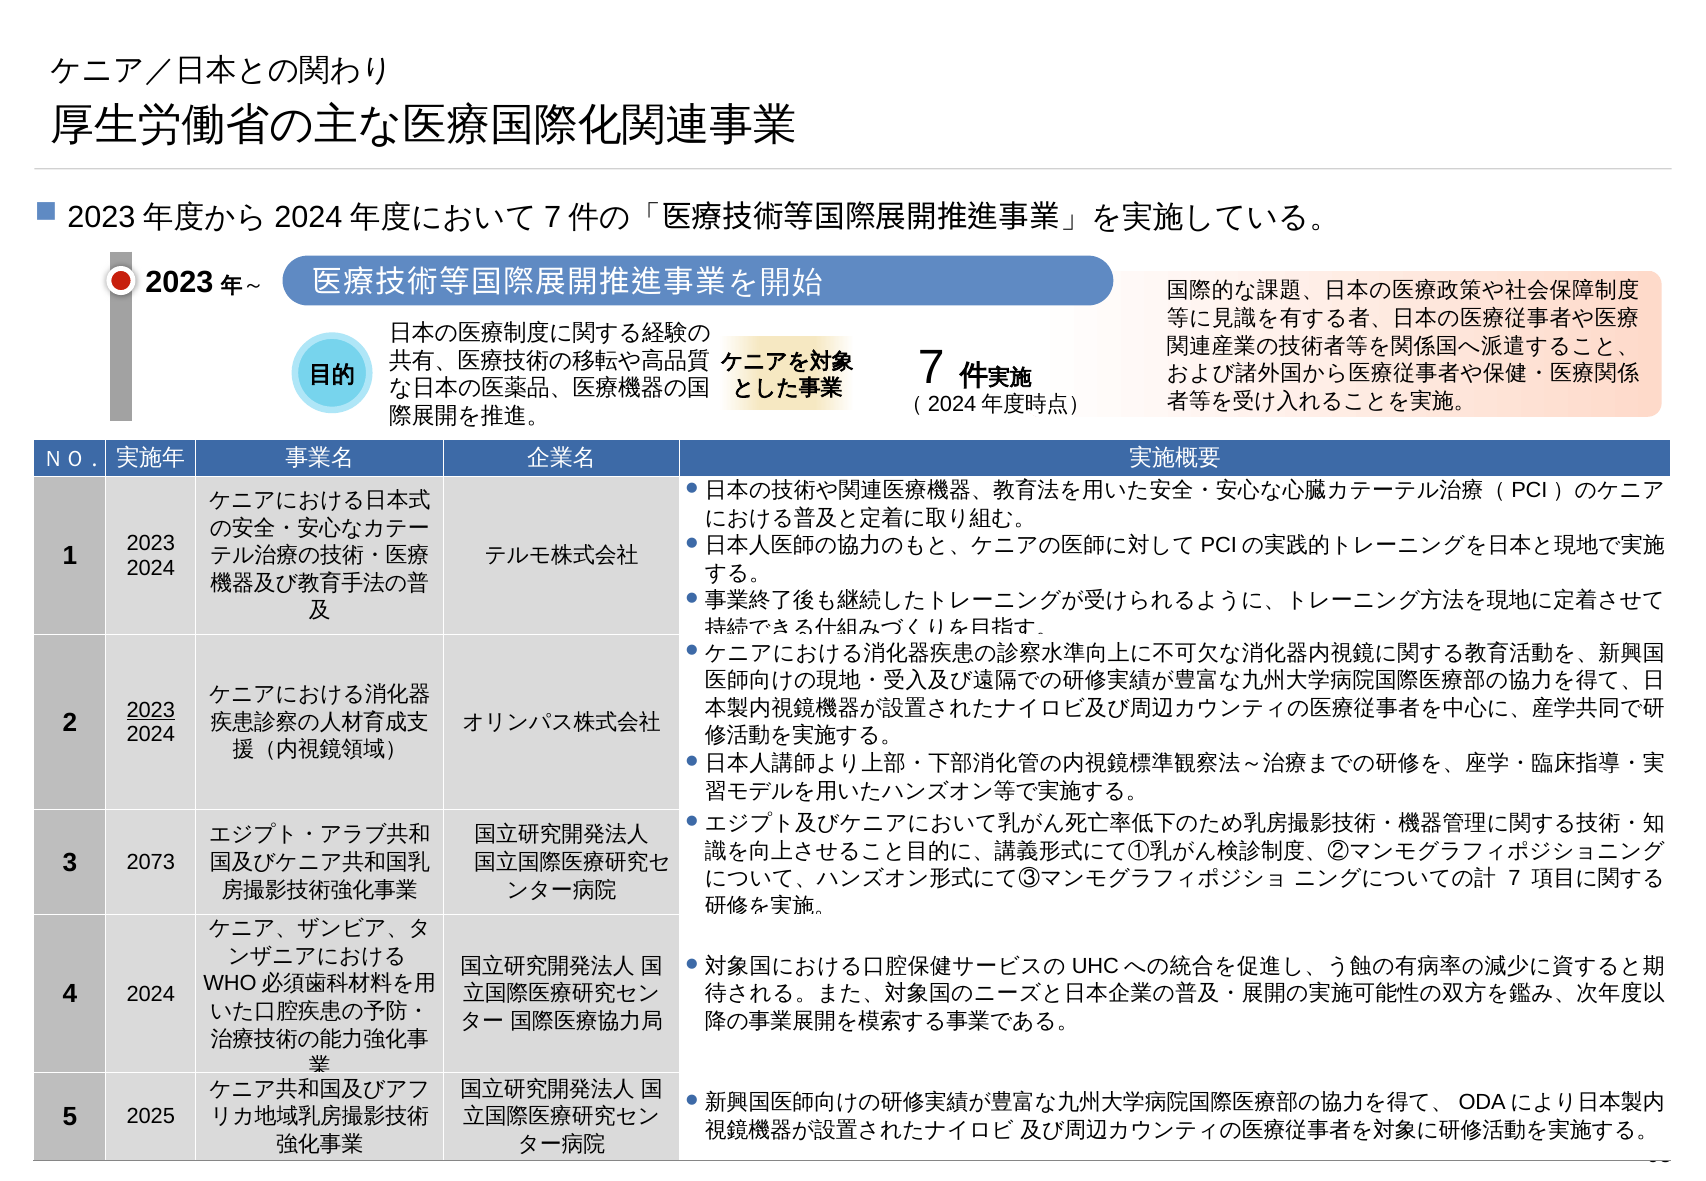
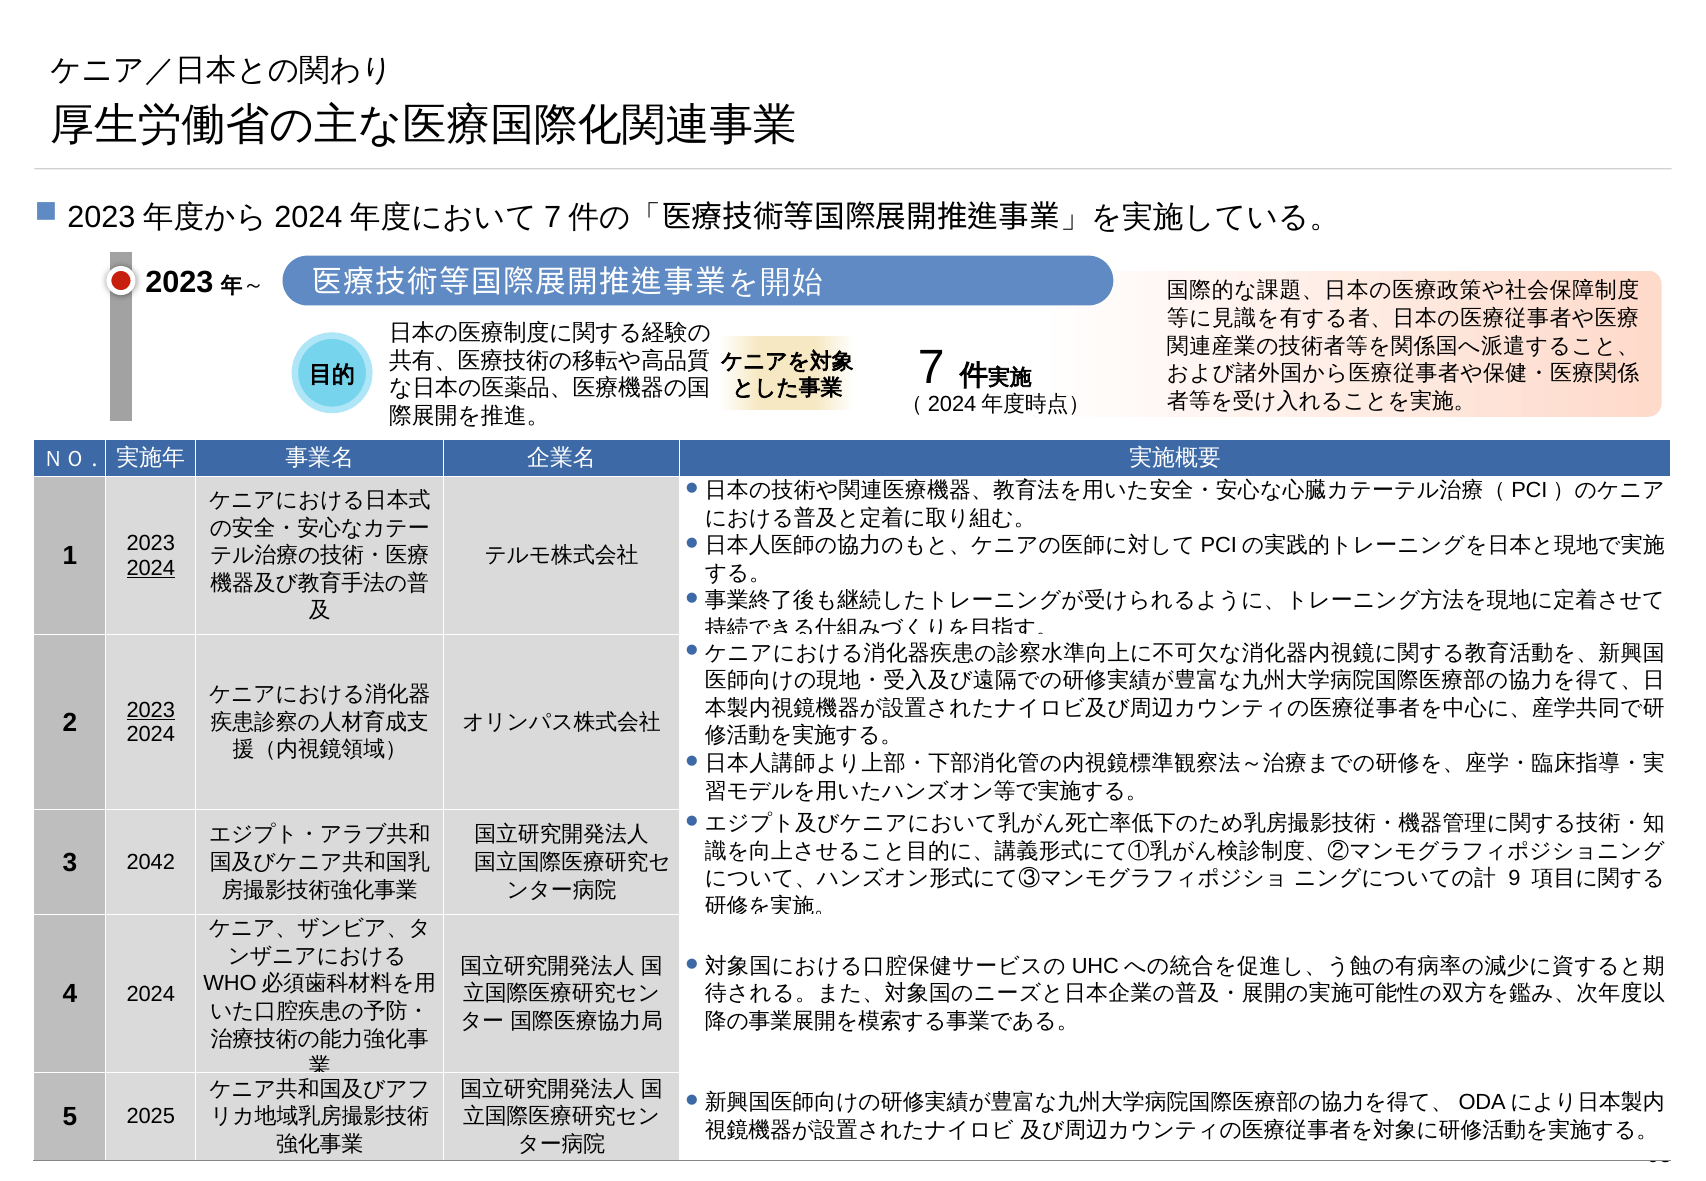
2024 underline: none -> present (151, 568)
2073: 2073 -> 2042 (151, 862)
7: 7 -> 9 (1514, 879)
